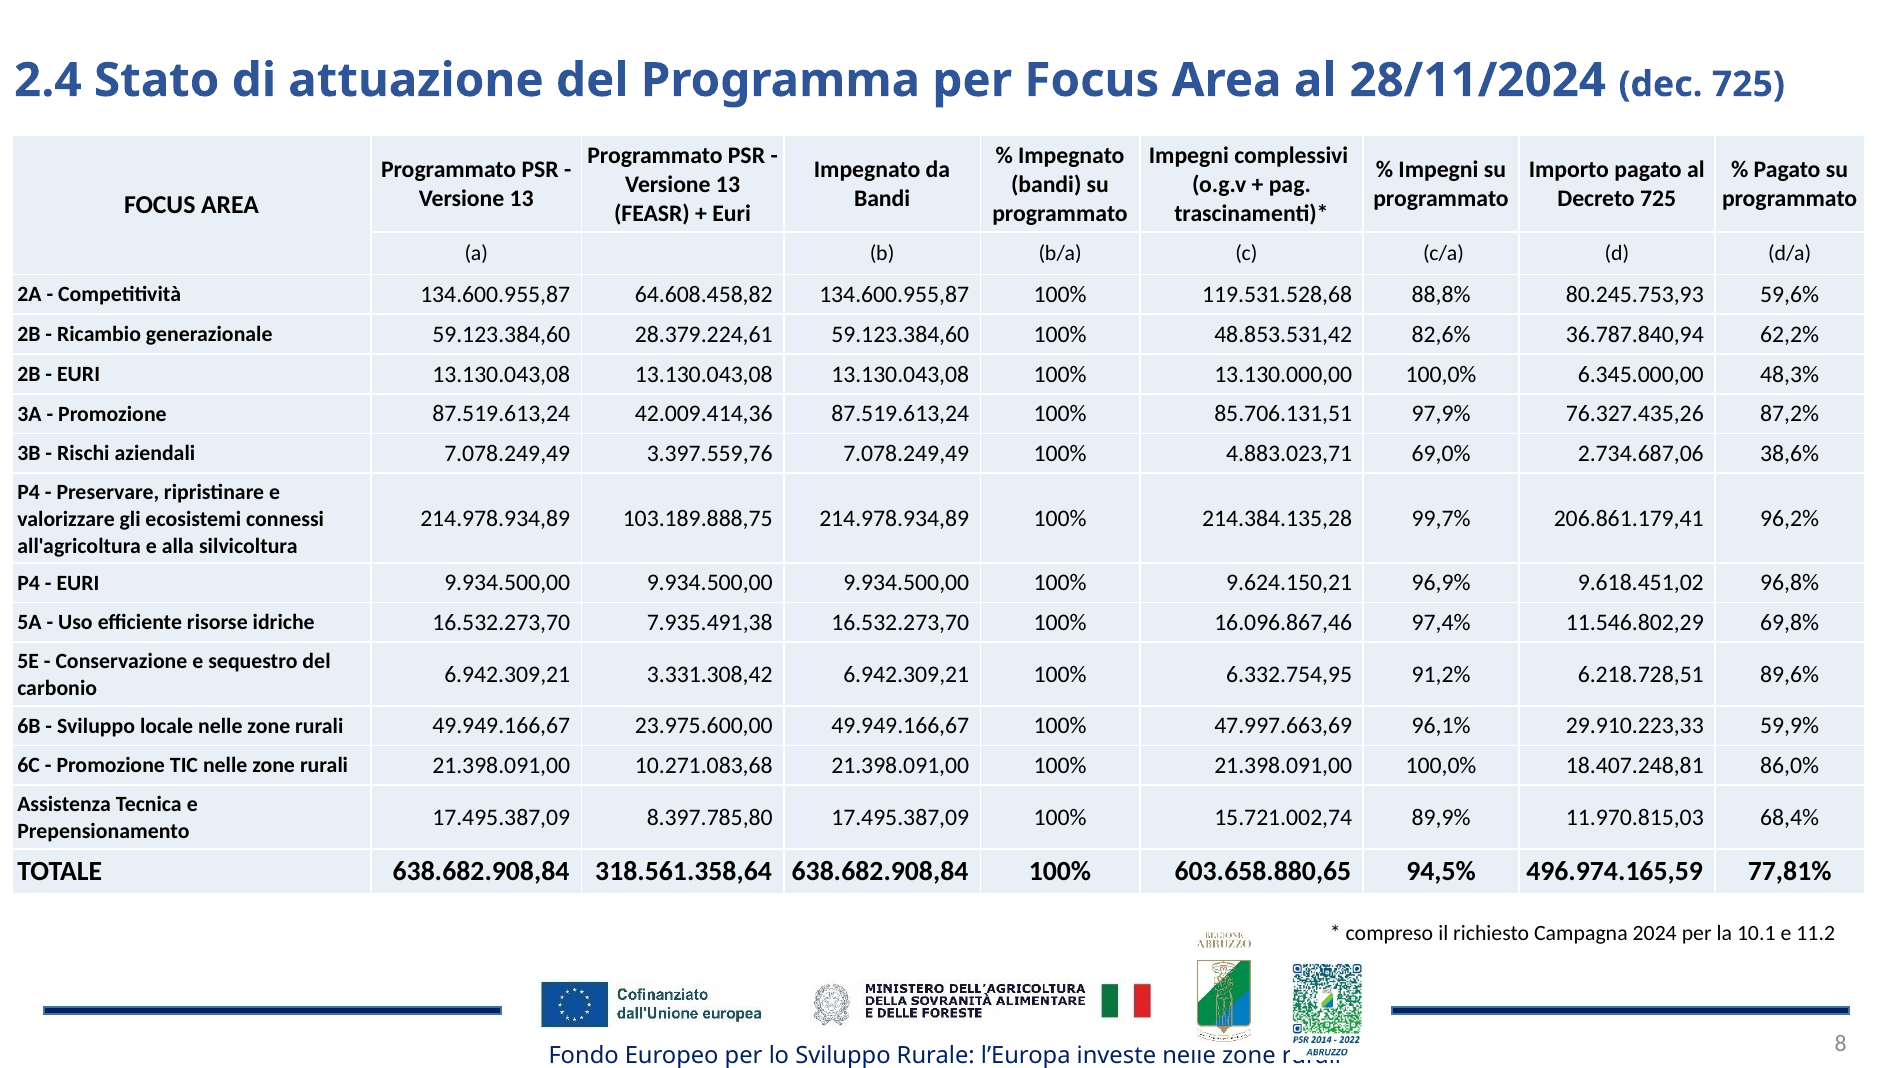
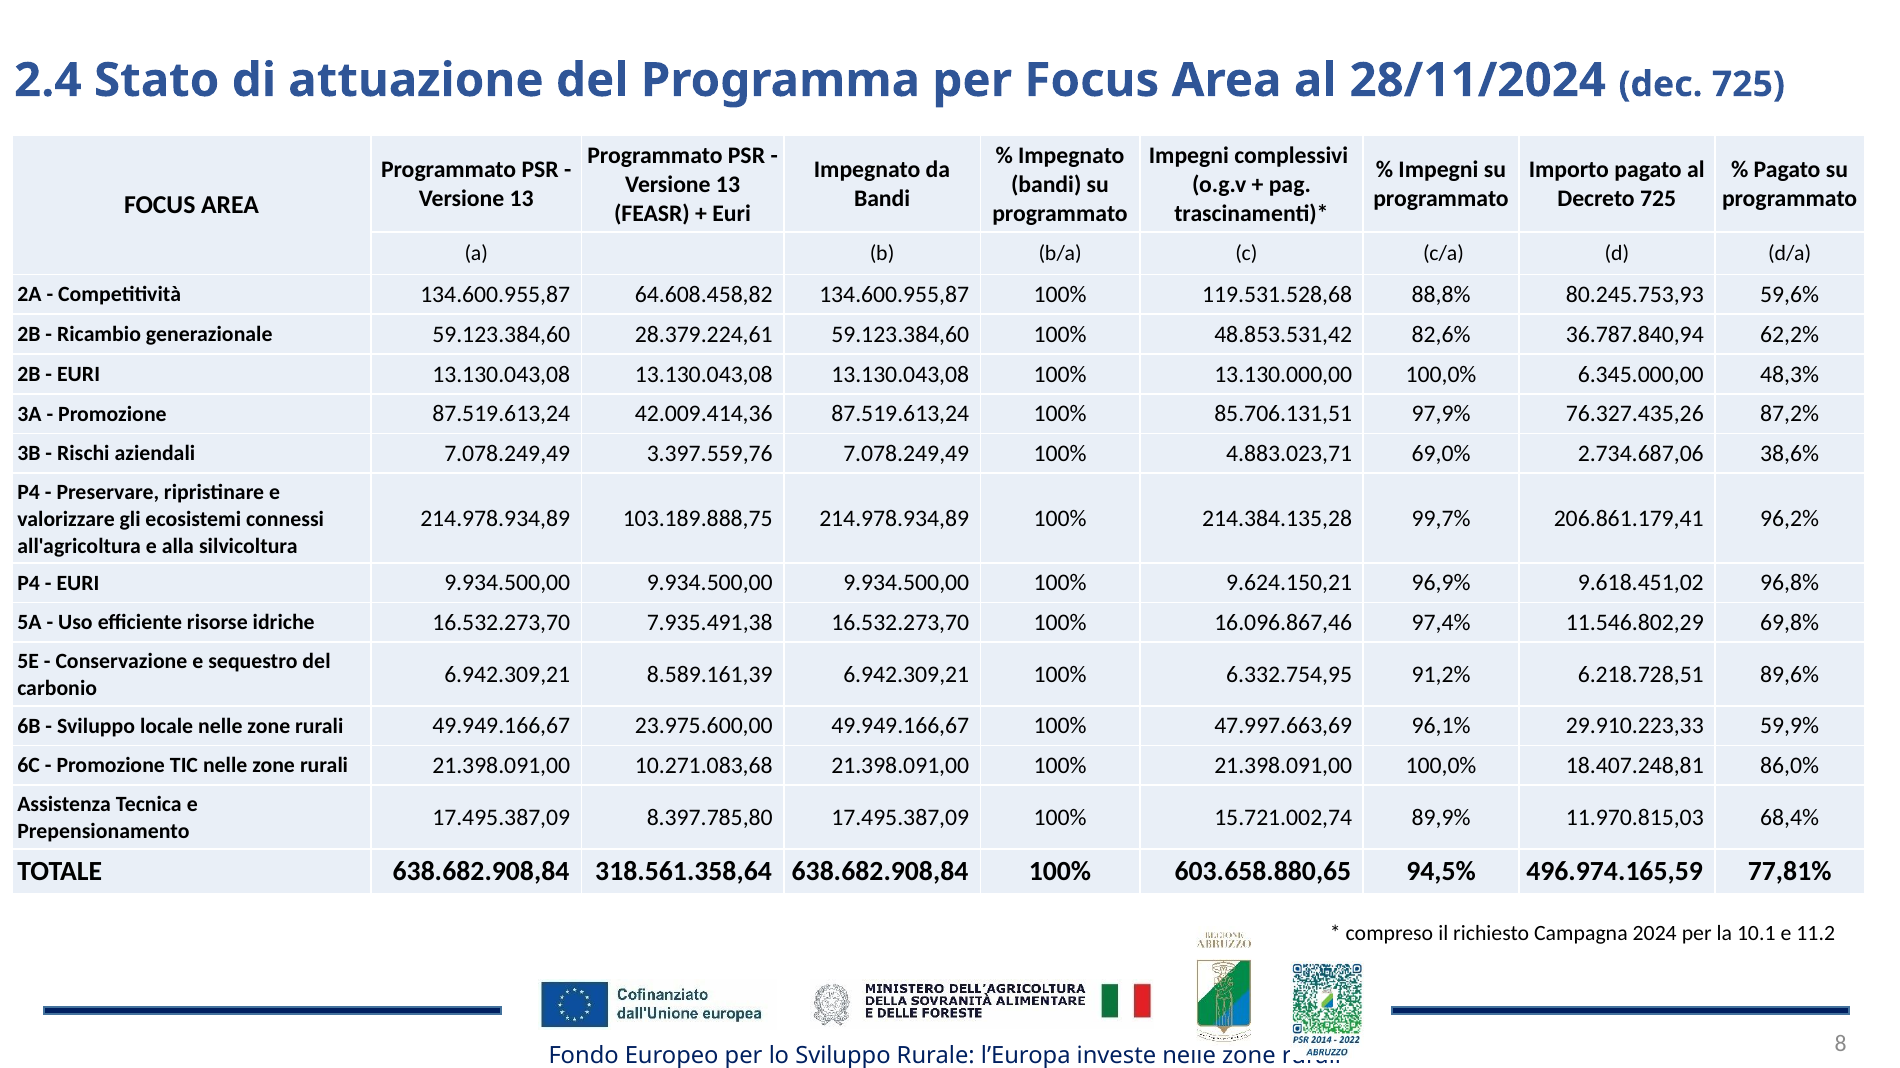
3.331.308,42: 3.331.308,42 -> 8.589.161,39 (710, 675)
